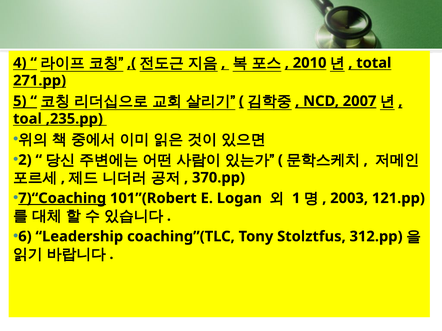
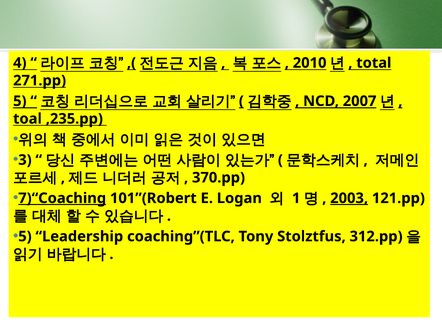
2: 2 -> 3 (25, 160)
2003 underline: none -> present (349, 198)
6: 6 -> 5 (25, 237)
